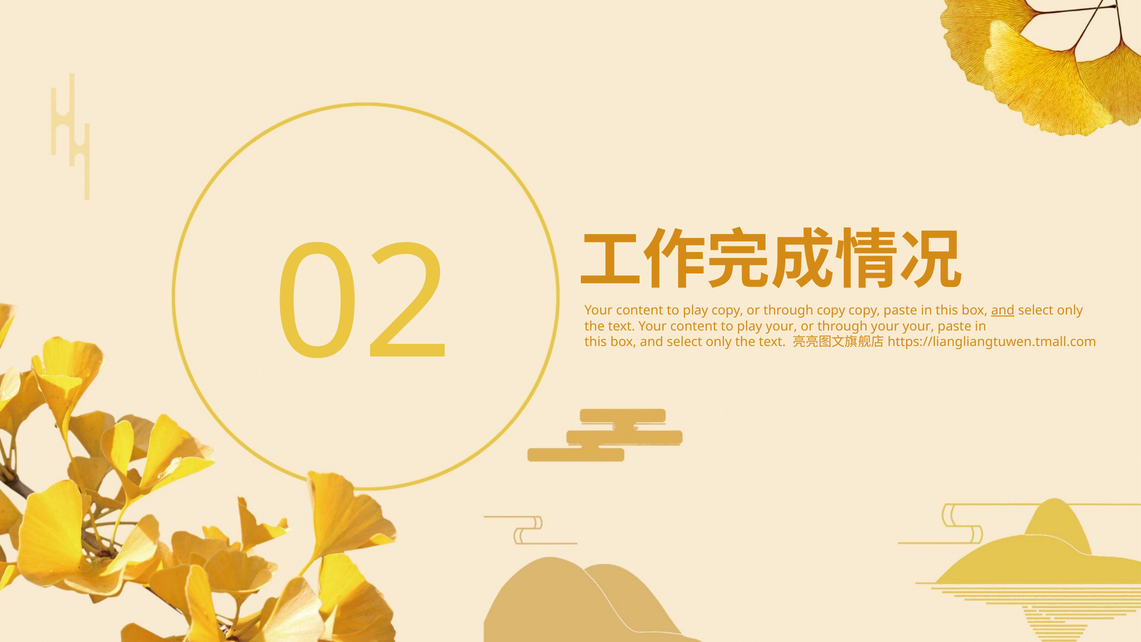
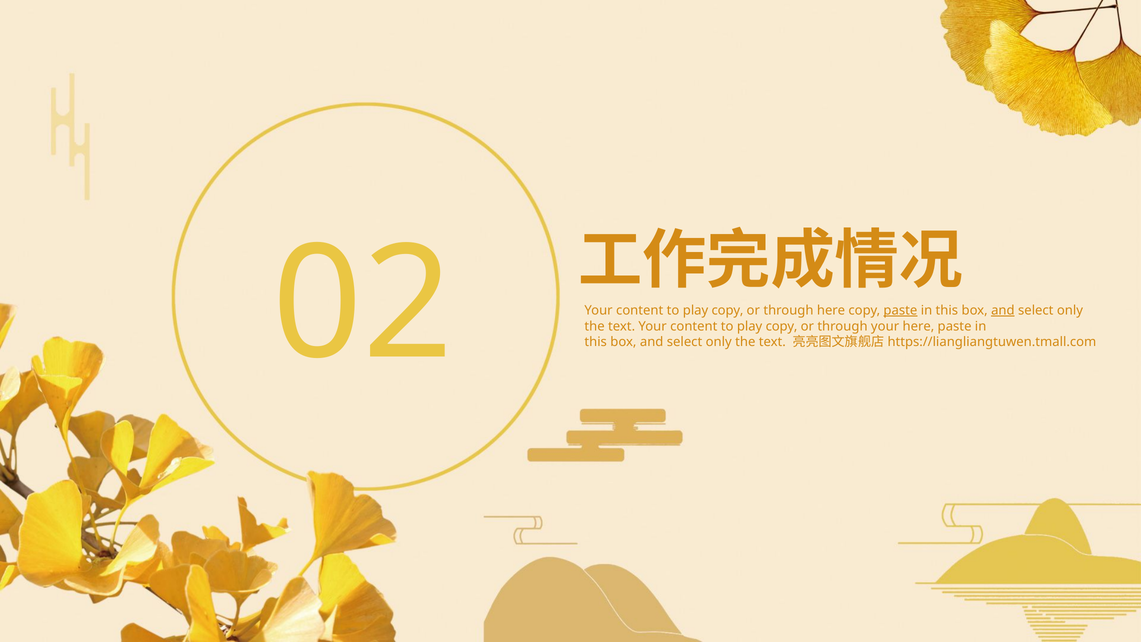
through copy: copy -> here (831, 310)
paste underline: none -> present (900, 310)
your: your -> copy (782, 326)
your your: your -> here (918, 326)
